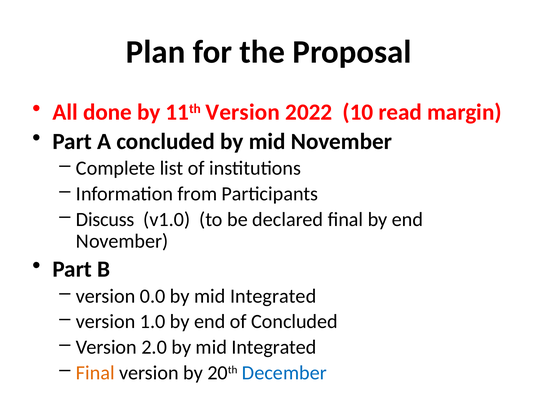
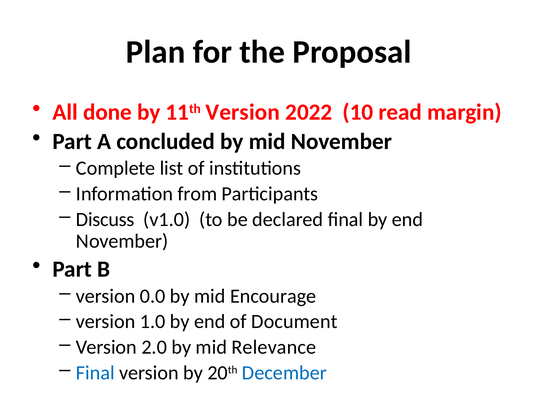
0.0 by mid Integrated: Integrated -> Encourage (273, 296)
of Concluded: Concluded -> Document (294, 322)
2.0 by mid Integrated: Integrated -> Relevance (274, 348)
Final colour: orange -> blue (95, 373)
